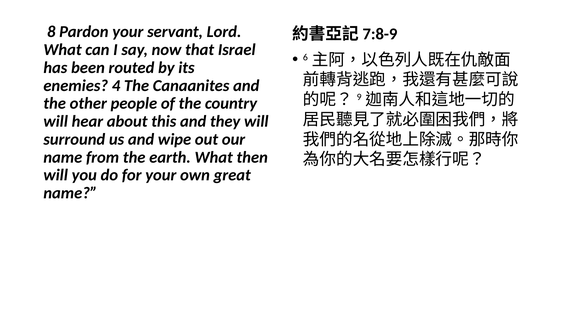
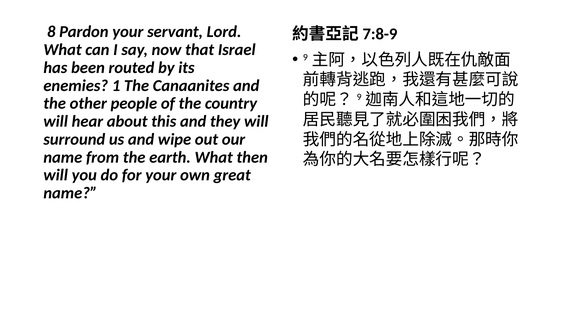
6: 6 -> 9 (305, 57)
4: 4 -> 1 (116, 86)
